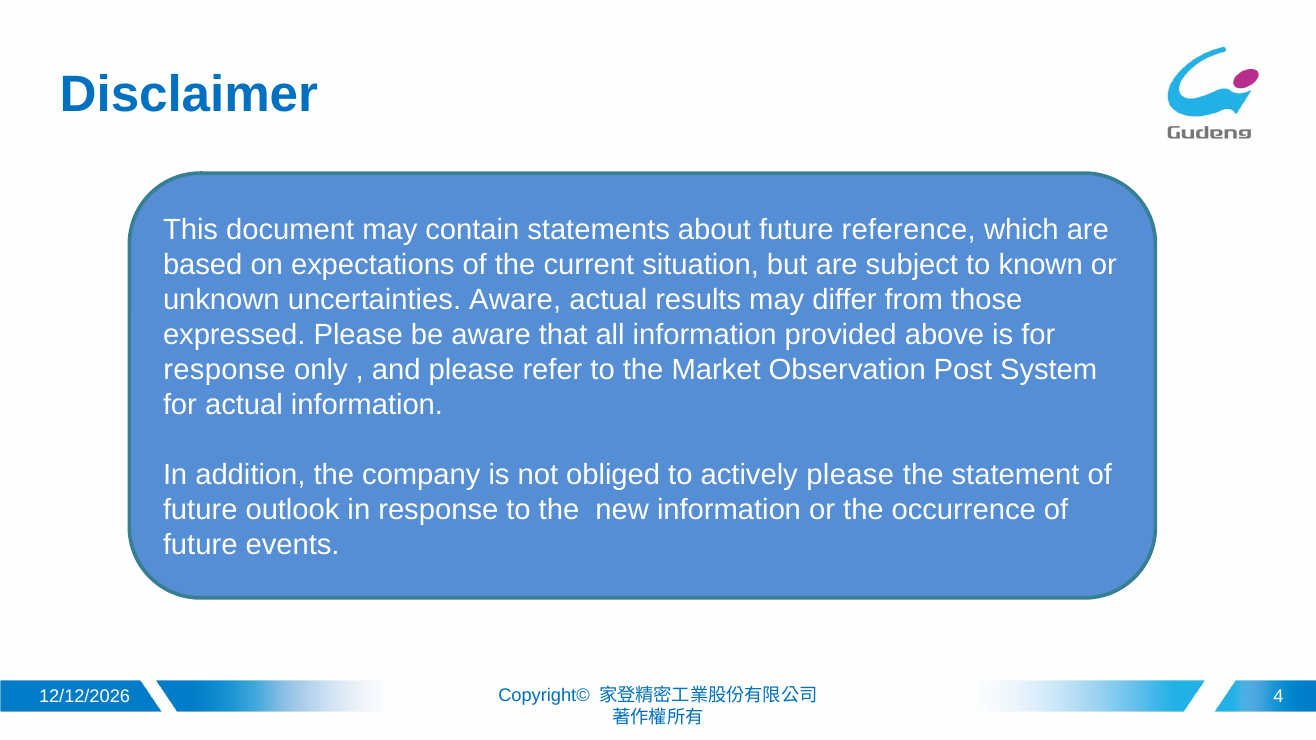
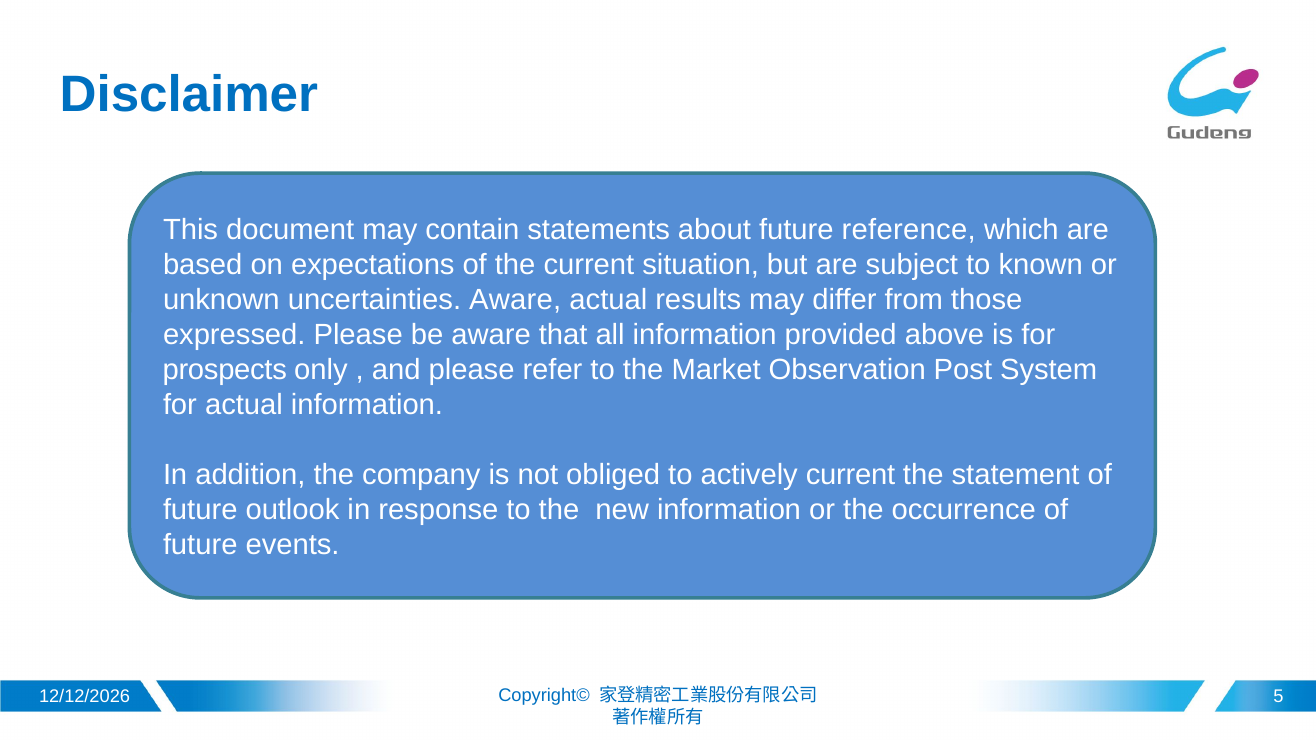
response: response -> prospects (225, 370)
actively please: please -> current (851, 475)
4: 4 -> 5 (1279, 697)
